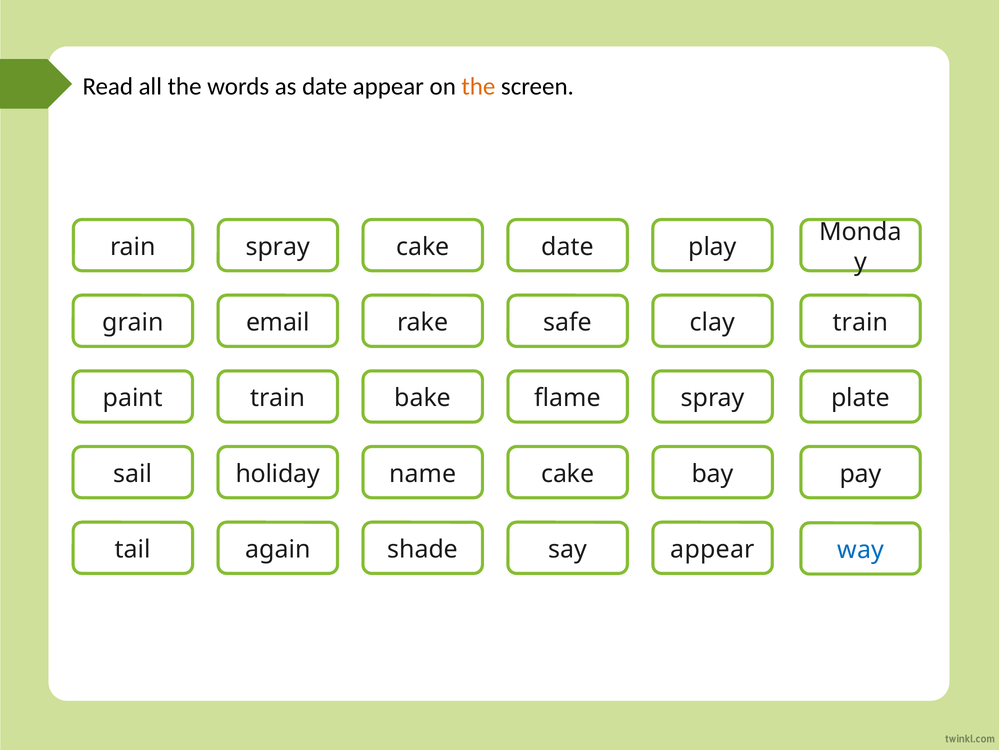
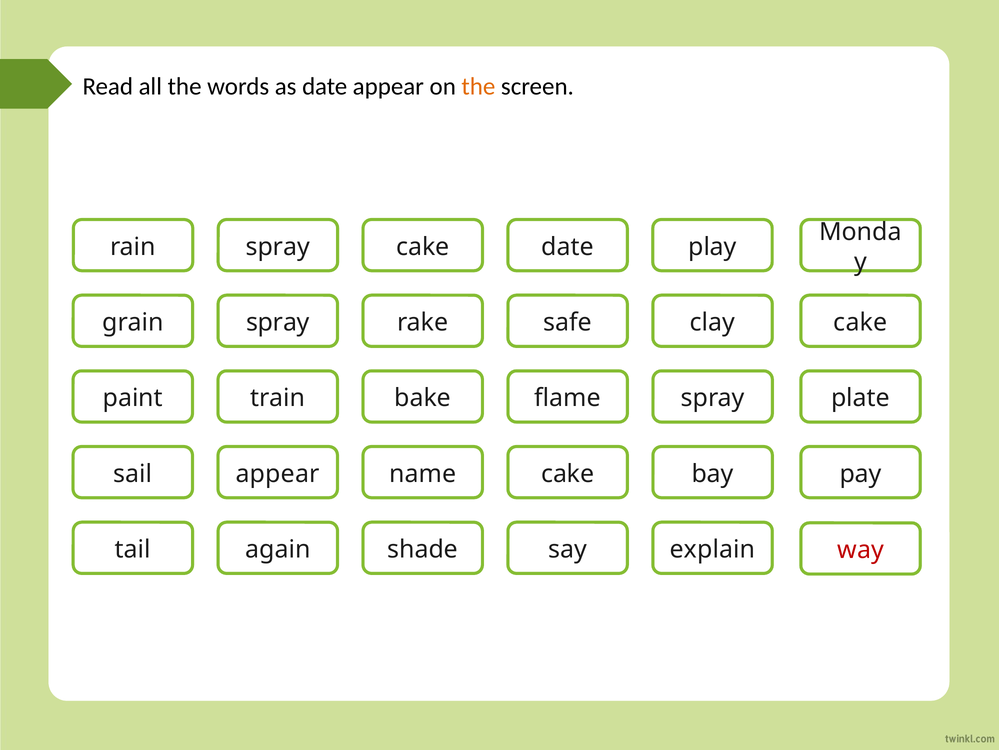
grain email: email -> spray (278, 322)
rake train: train -> cake (860, 322)
sail holiday: holiday -> appear (278, 473)
say appear: appear -> explain (713, 549)
way colour: blue -> red (861, 550)
